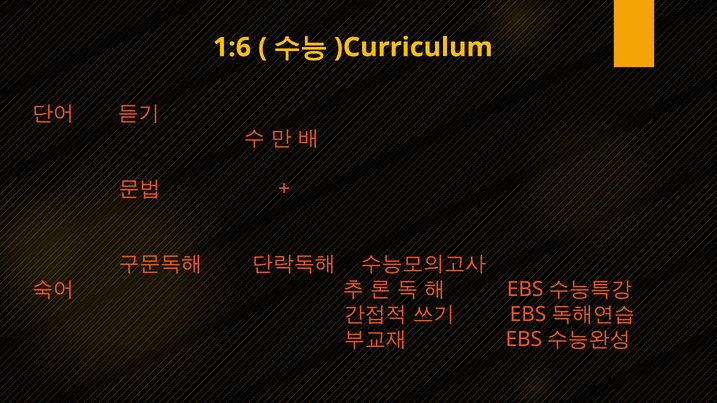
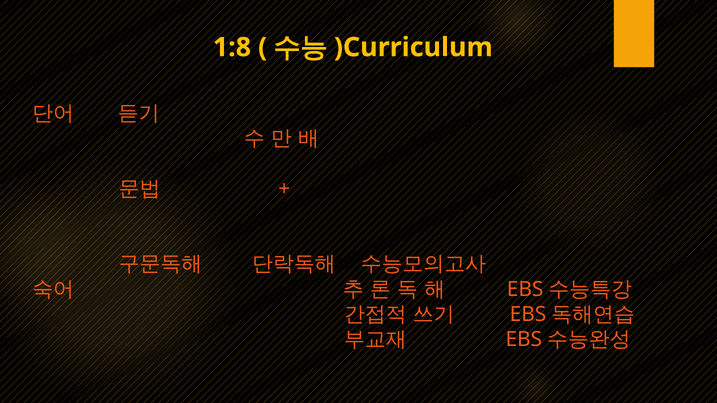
1:6: 1:6 -> 1:8 (232, 47)
